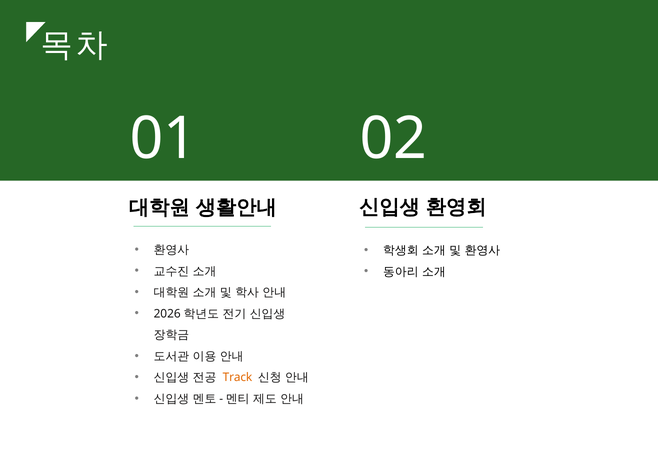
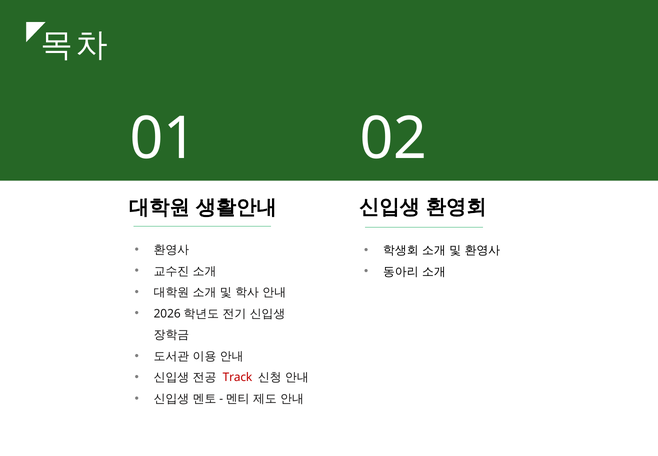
Track colour: orange -> red (237, 377)
